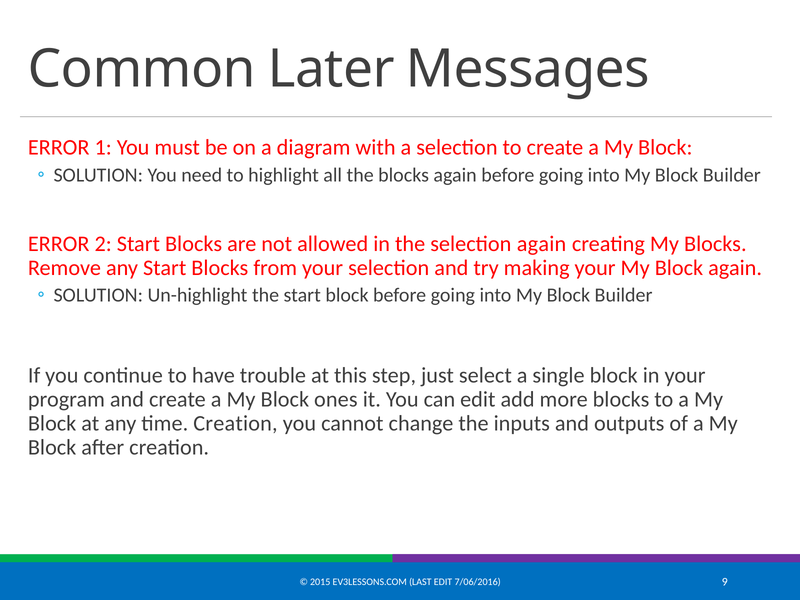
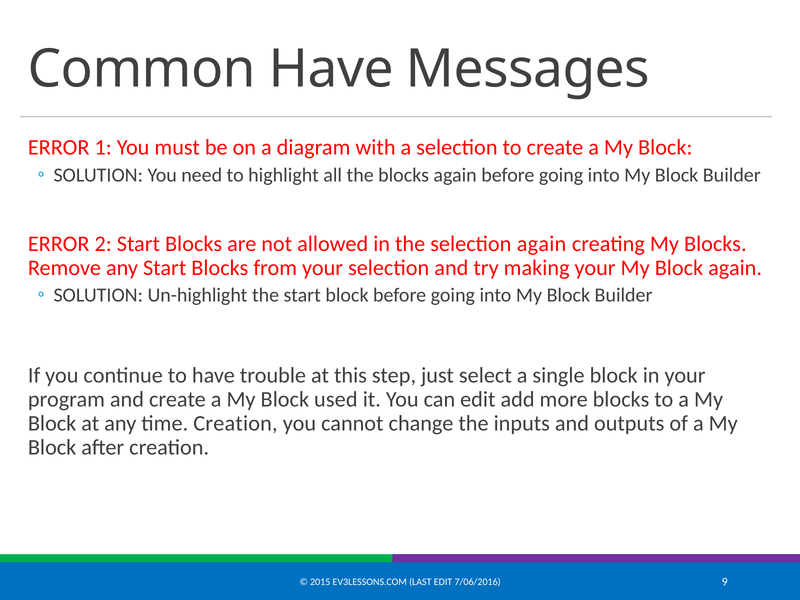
Common Later: Later -> Have (331, 69)
ones: ones -> used (336, 399)
